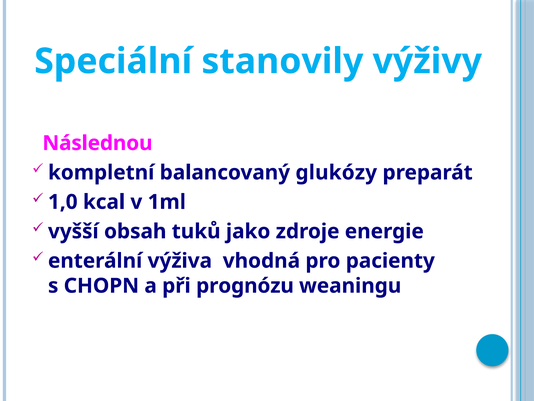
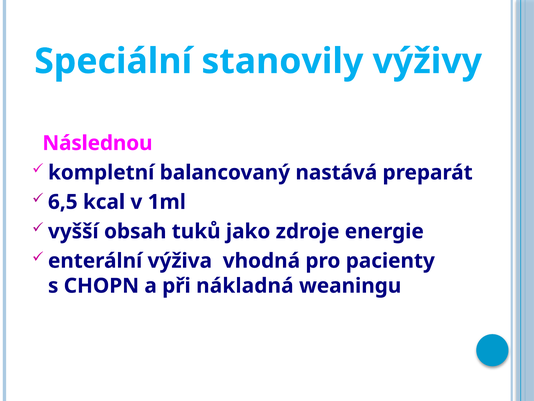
glukózy: glukózy -> nastává (336, 172)
1,0: 1,0 -> 6,5 (63, 202)
prognózu: prognózu -> nákladná (245, 285)
